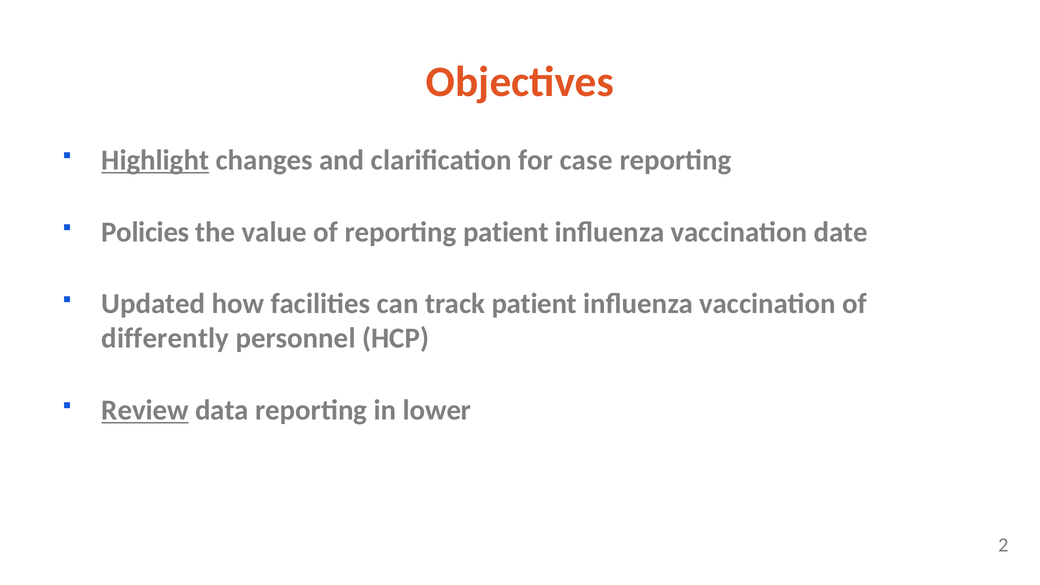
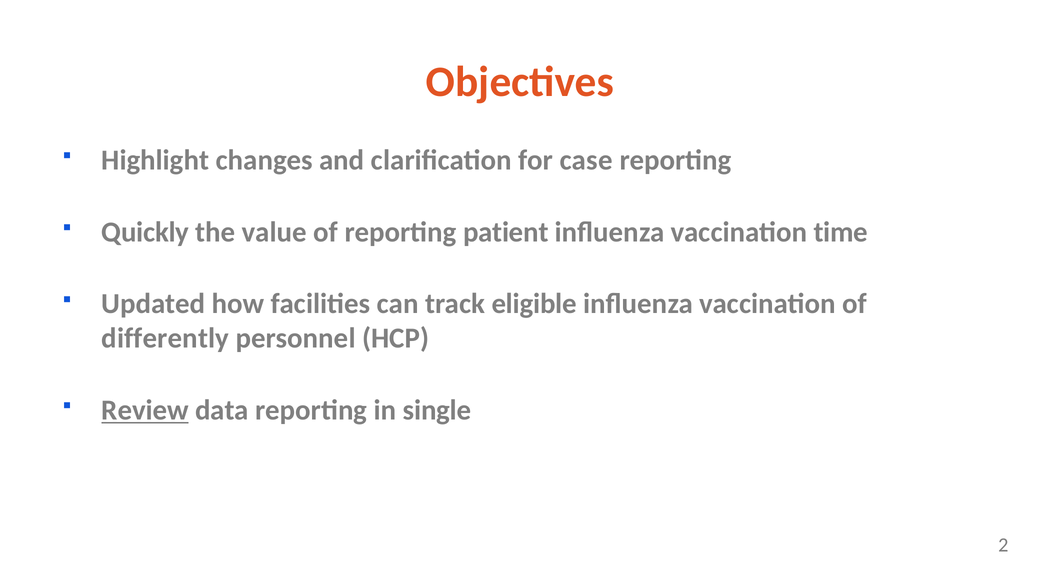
Highlight underline: present -> none (155, 160)
Policies: Policies -> Quickly (145, 232)
date: date -> time (841, 232)
track patient: patient -> eligible (534, 304)
lower: lower -> single (437, 410)
